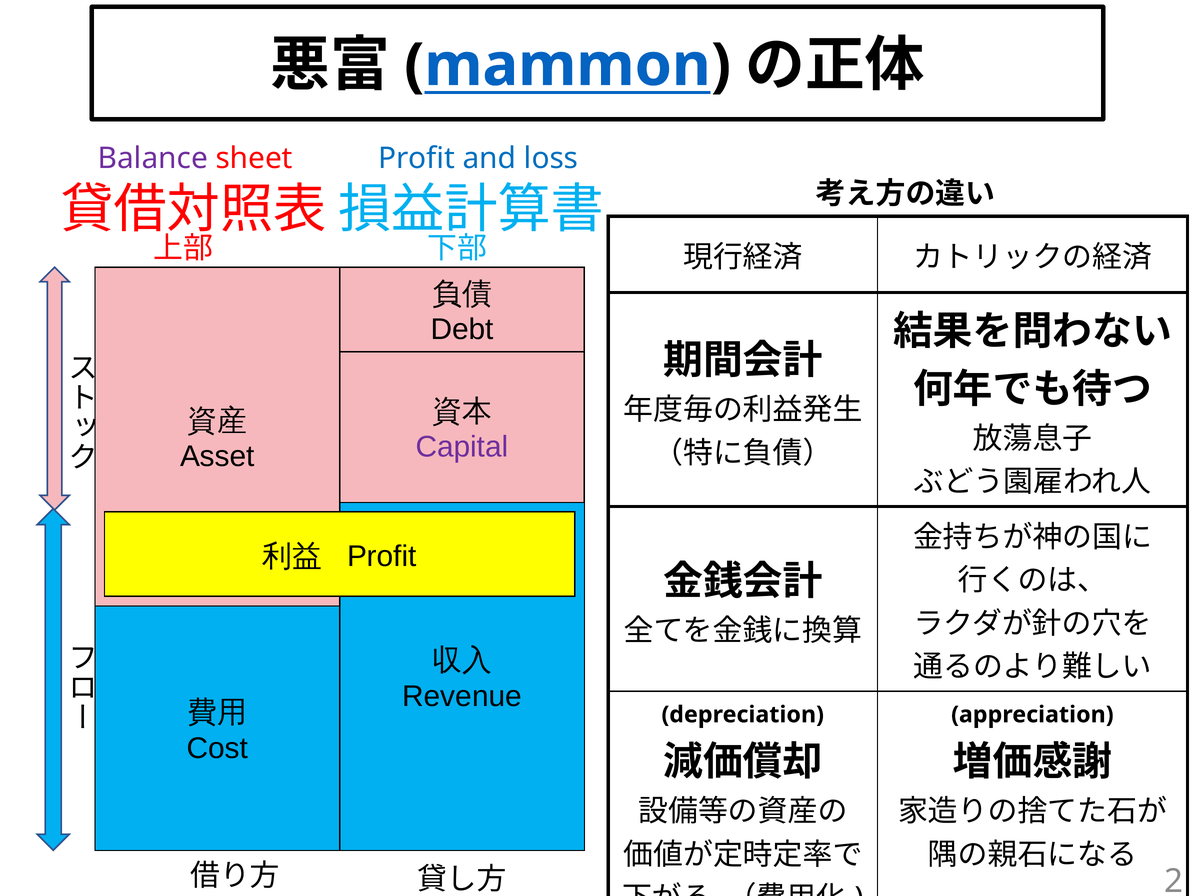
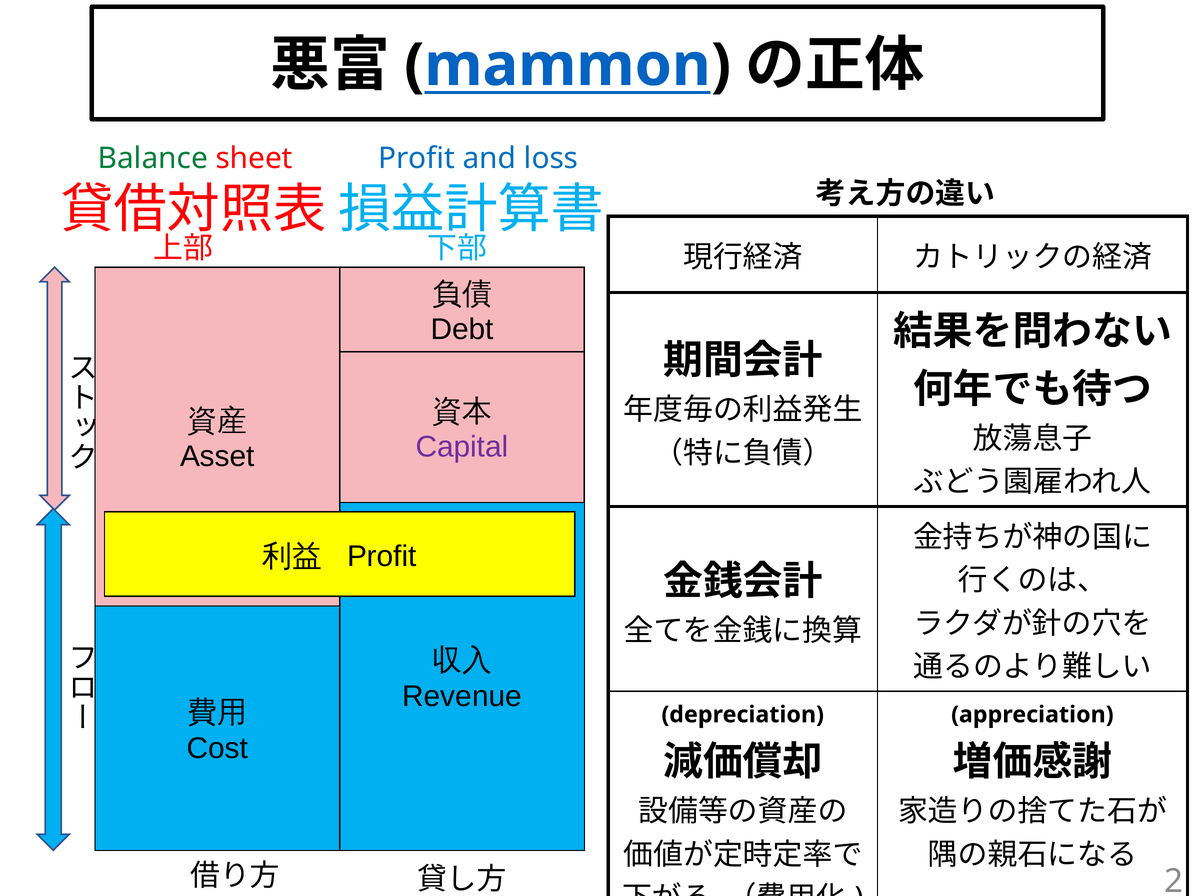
Balance colour: purple -> green (153, 158)
